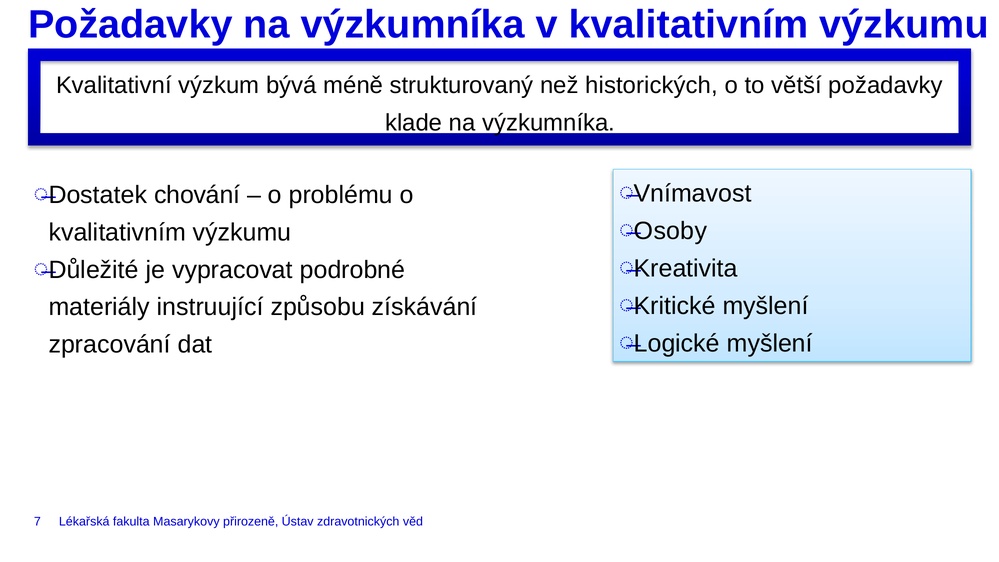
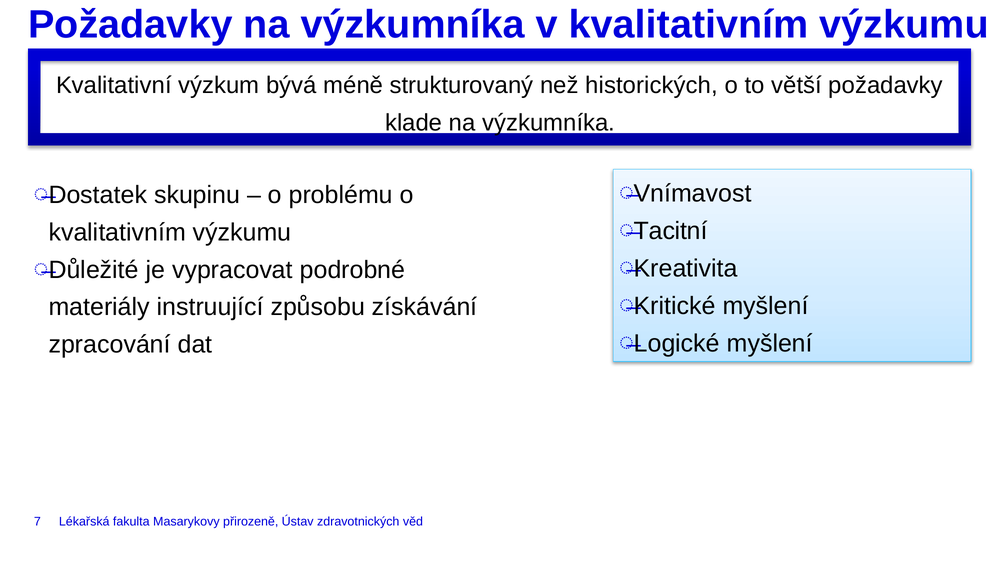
chování: chování -> skupinu (197, 195)
Osoby: Osoby -> Tacitní (671, 231)
